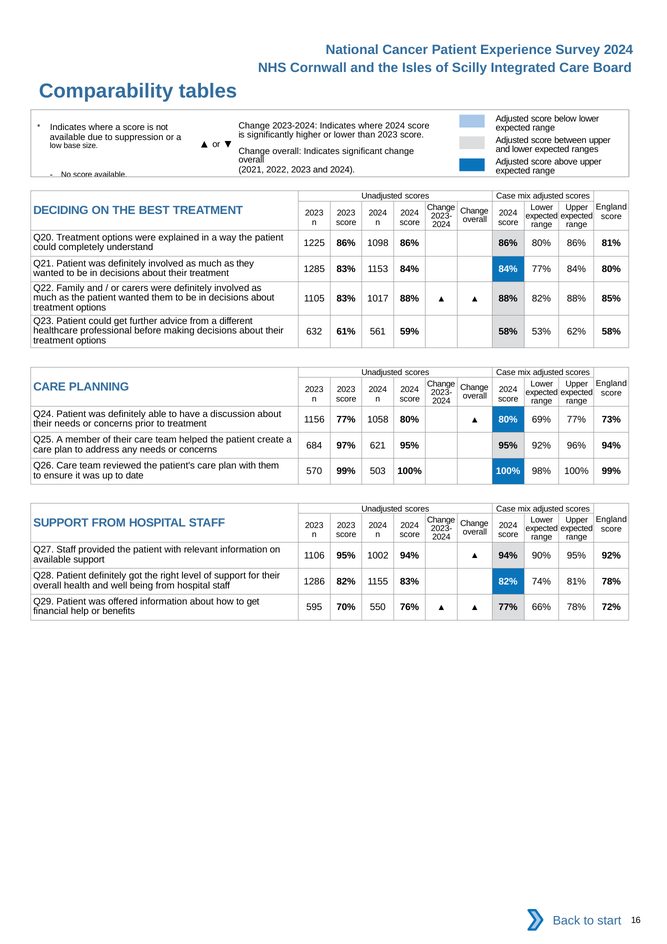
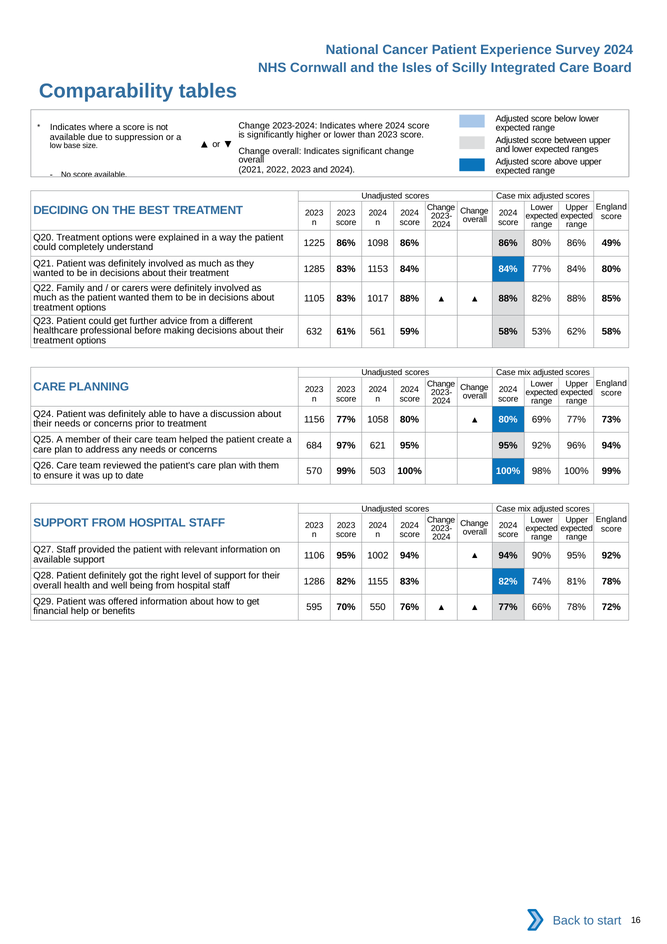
86% 81%: 81% -> 49% (611, 243)
